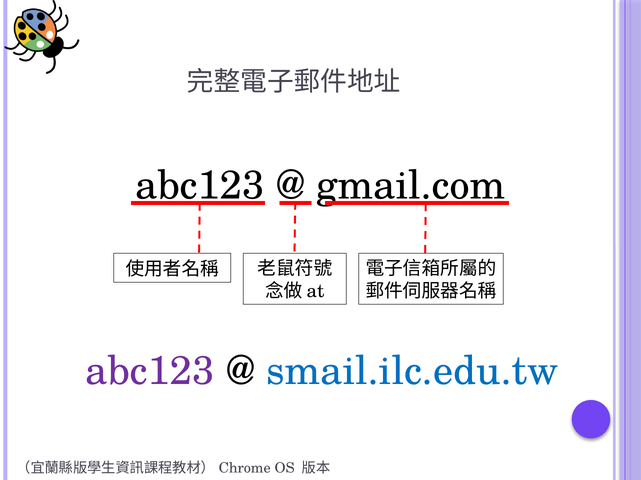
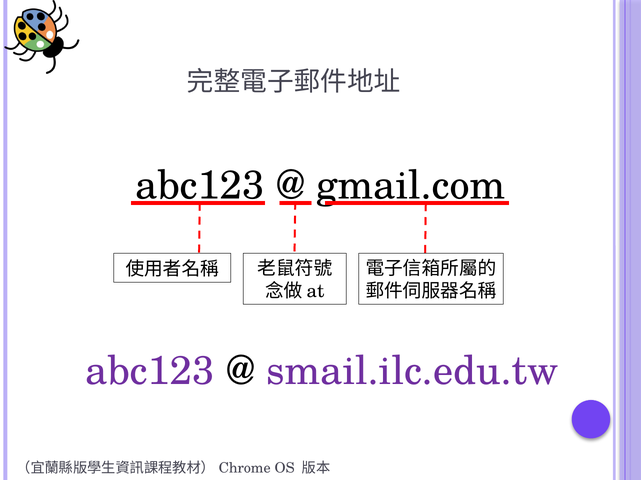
smail.ilc.edu.tw colour: blue -> purple (412, 372)
